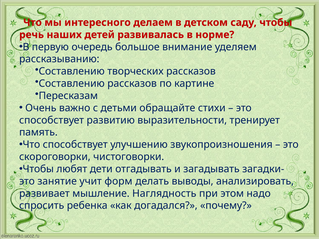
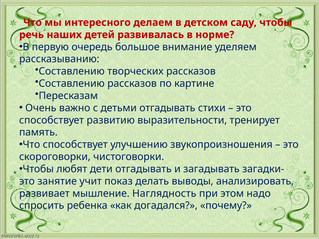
детьми обращайте: обращайте -> отгадывать (167, 108)
форм: форм -> показ (119, 181)
